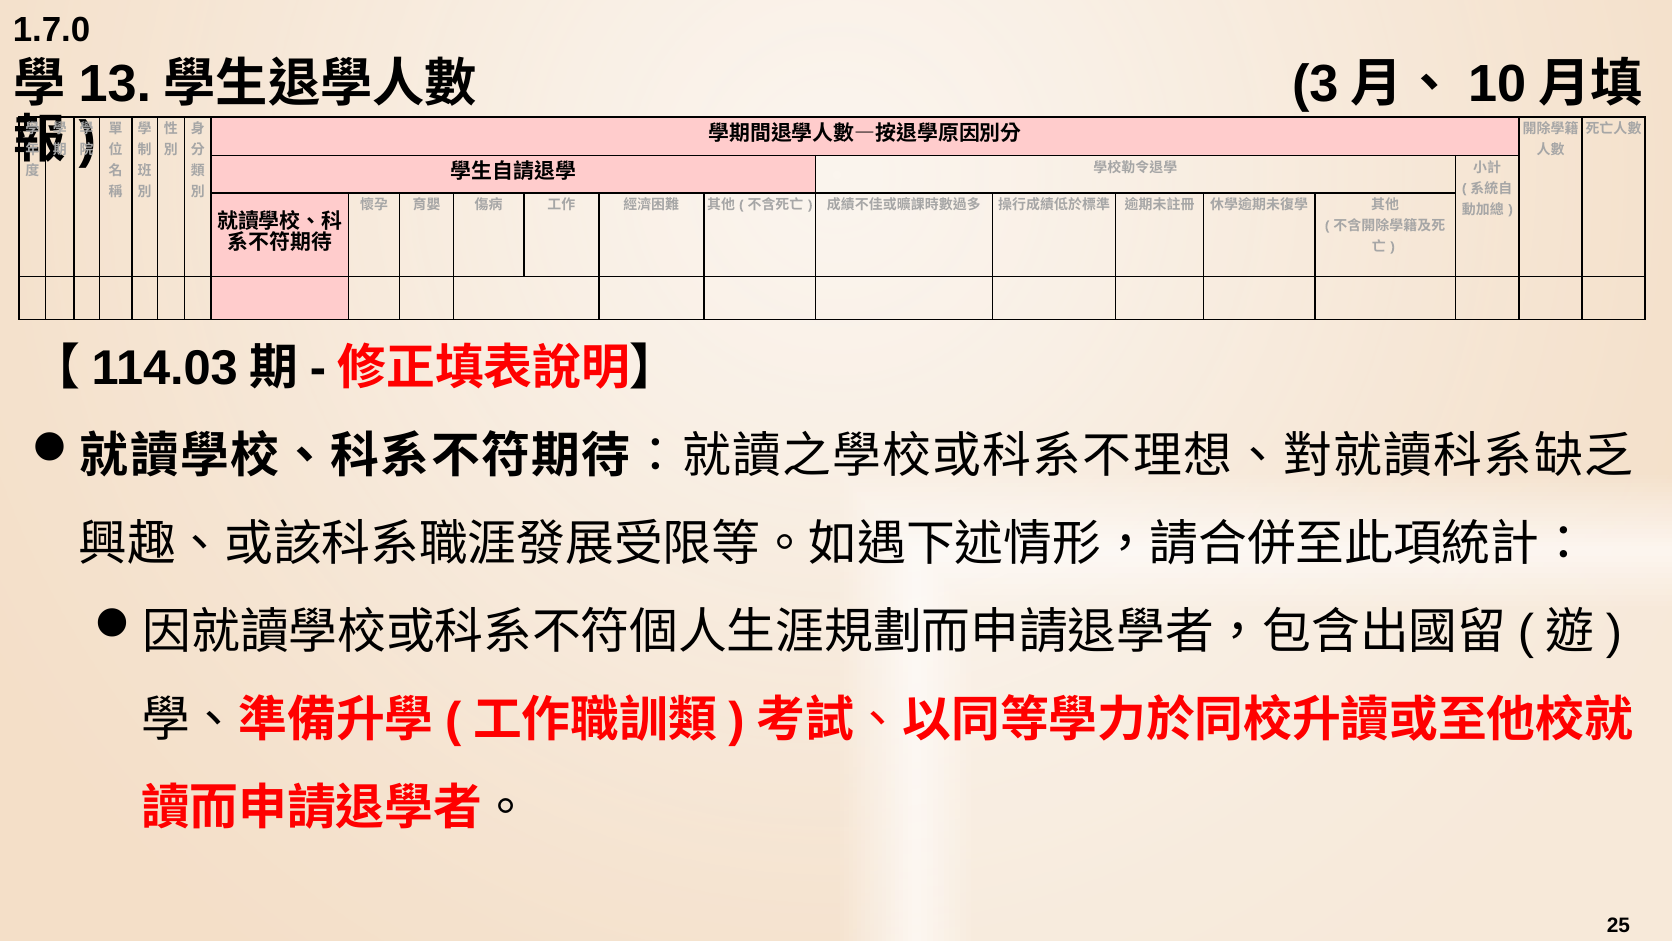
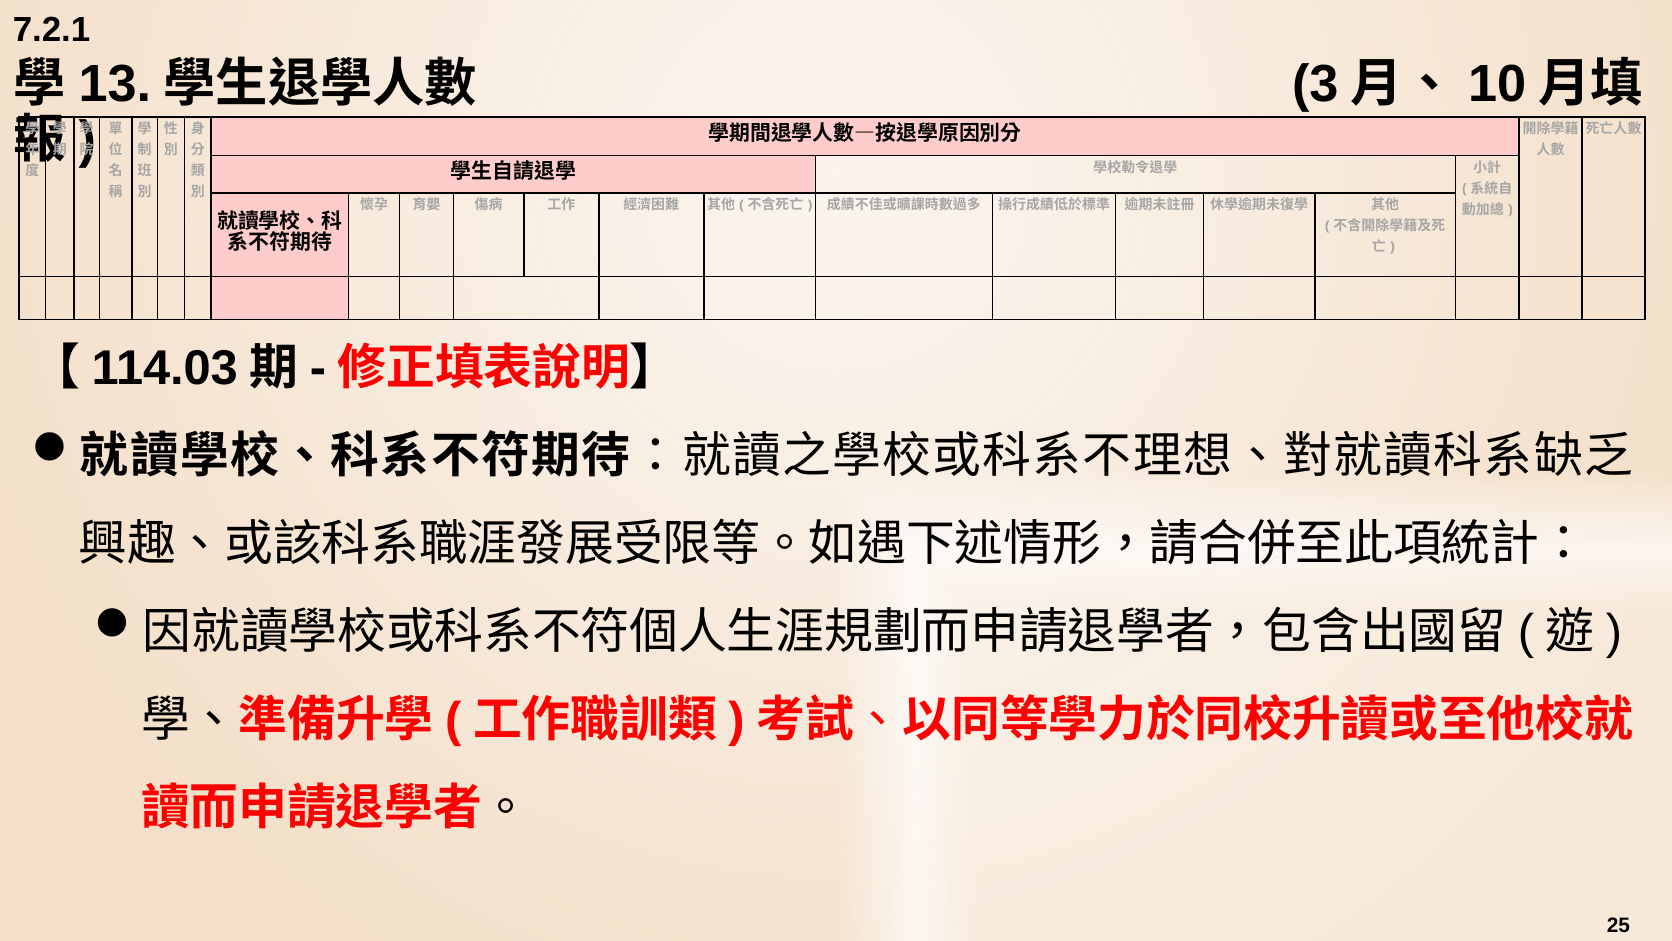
1.7.0: 1.7.0 -> 7.2.1 (52, 30)
